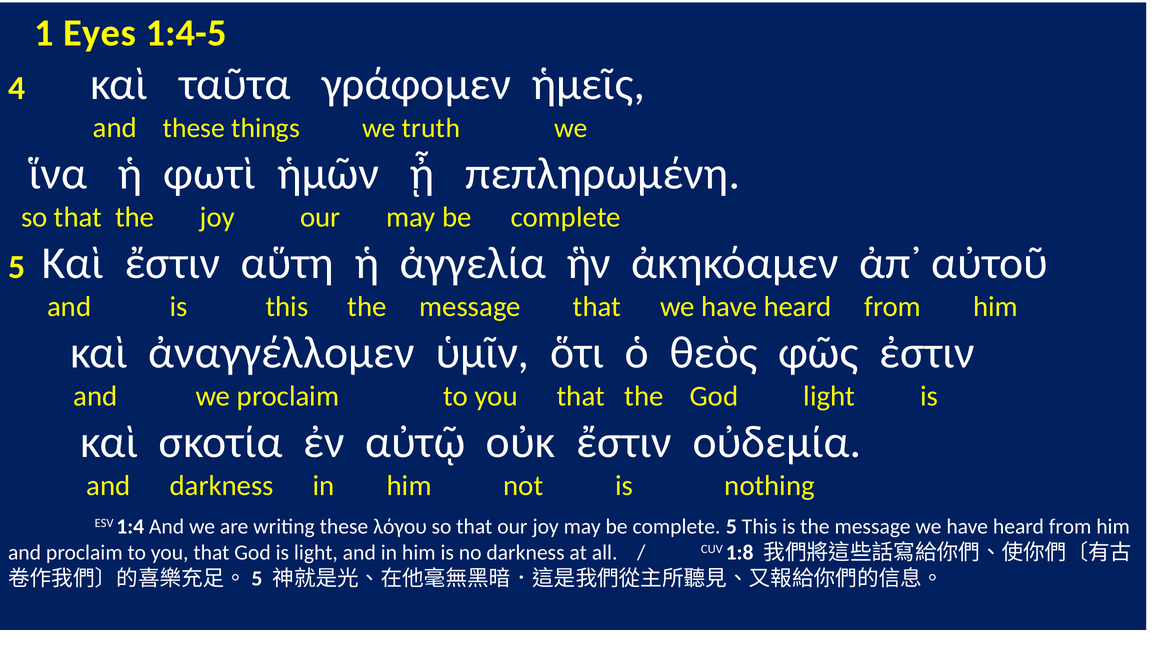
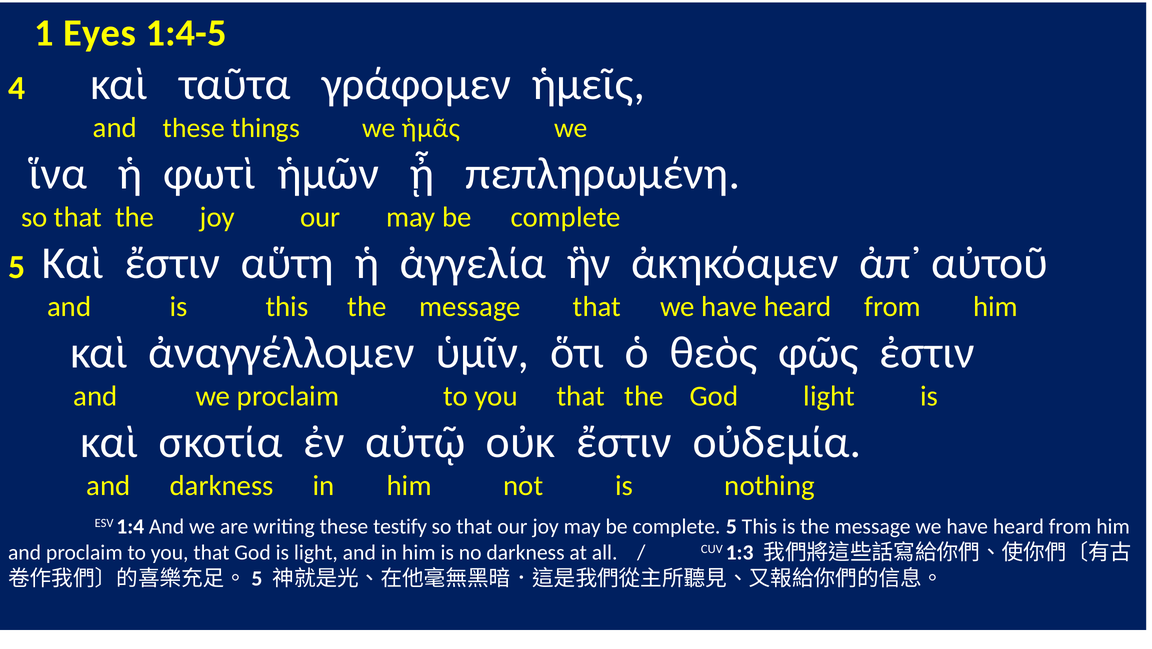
truth: truth -> ἡμᾶς (431, 128)
λόγου: λόγου -> testify (400, 527)
1:8: 1:8 -> 1:3 (740, 553)
